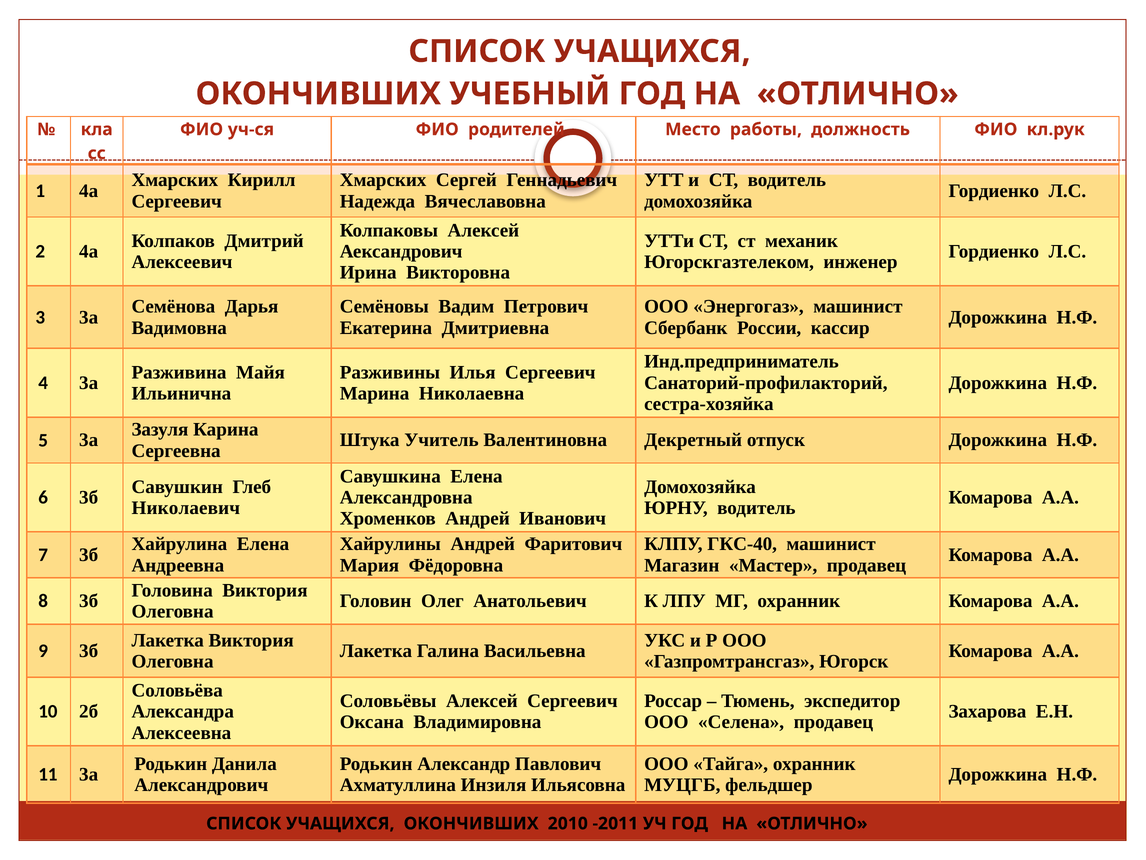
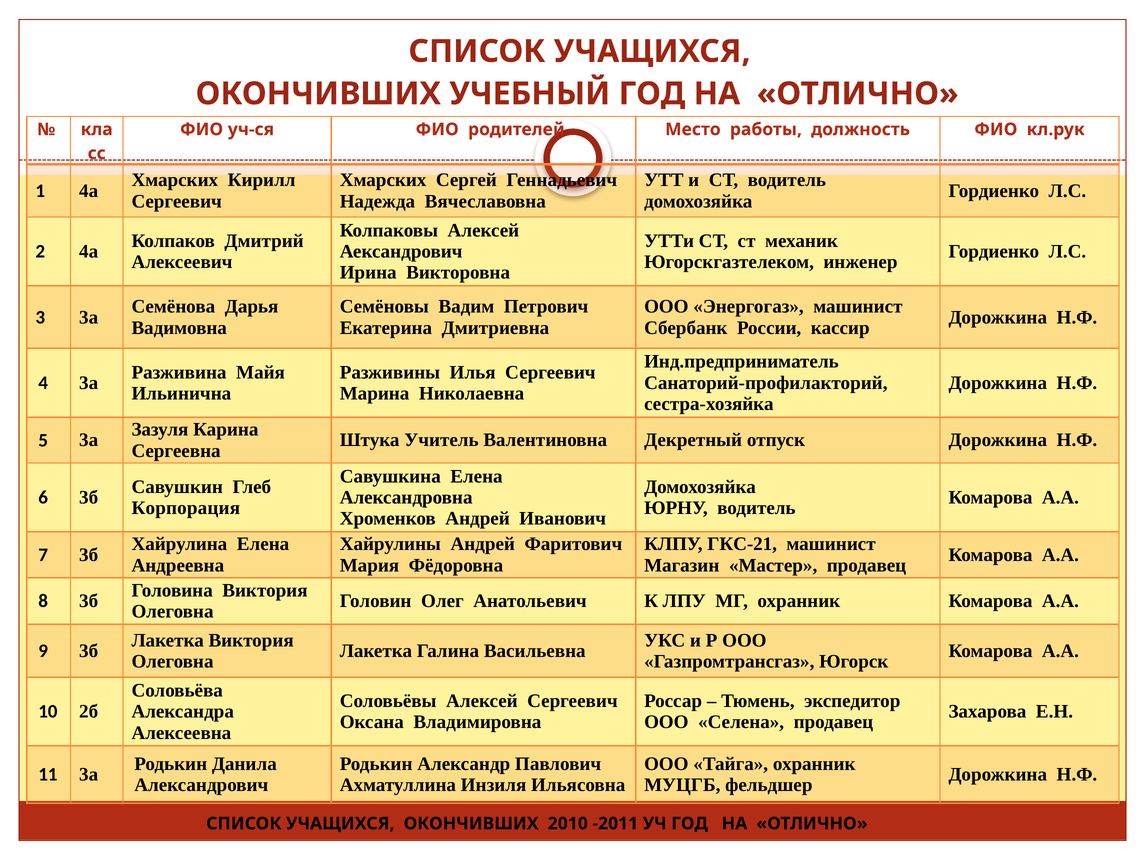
Николаевич: Николаевич -> Корпорация (186, 508)
ГКС-40: ГКС-40 -> ГКС-21 (742, 544)
